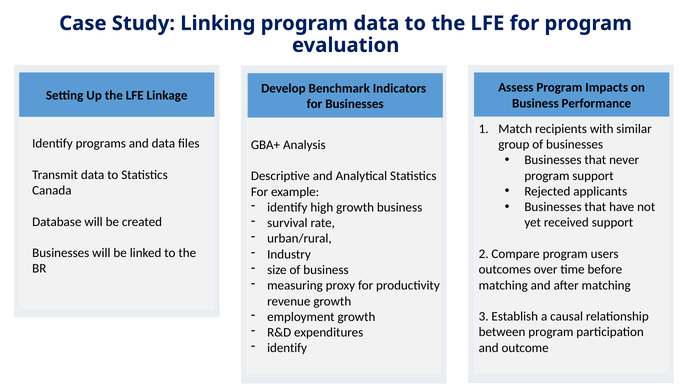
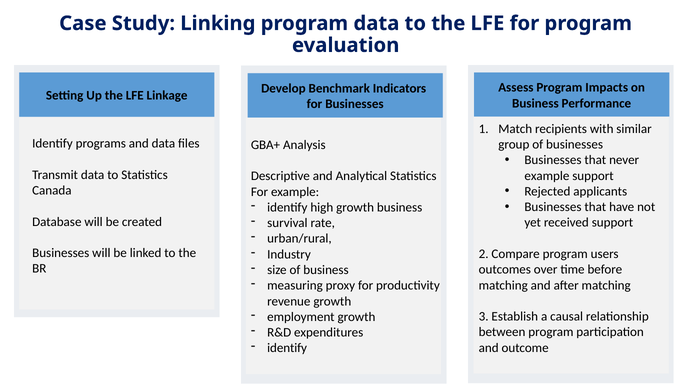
program: program -> example (547, 176)
